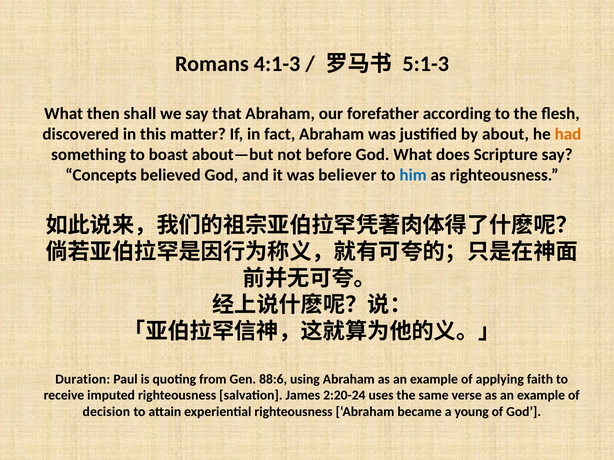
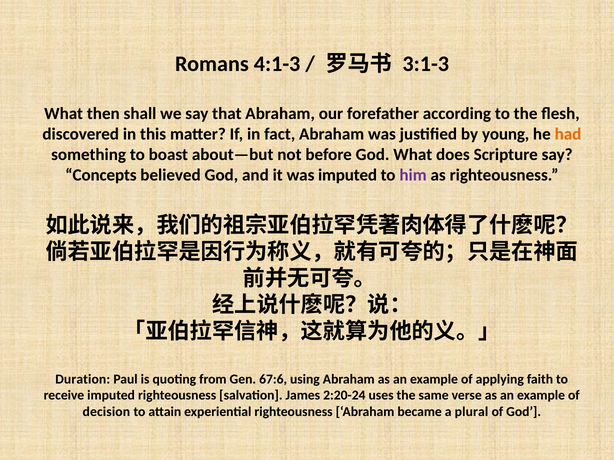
5:1-3: 5:1-3 -> 3:1-3 (426, 64)
about: about -> young (506, 134)
was believer: believer -> imputed (348, 175)
him colour: blue -> purple (413, 175)
88:6: 88:6 -> 67:6 (273, 379)
young: young -> plural (472, 412)
